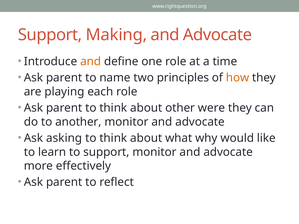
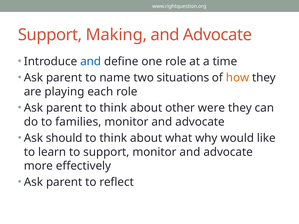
and colour: orange -> blue (91, 62)
principles: principles -> situations (183, 78)
another: another -> families (78, 122)
asking: asking -> should (64, 138)
